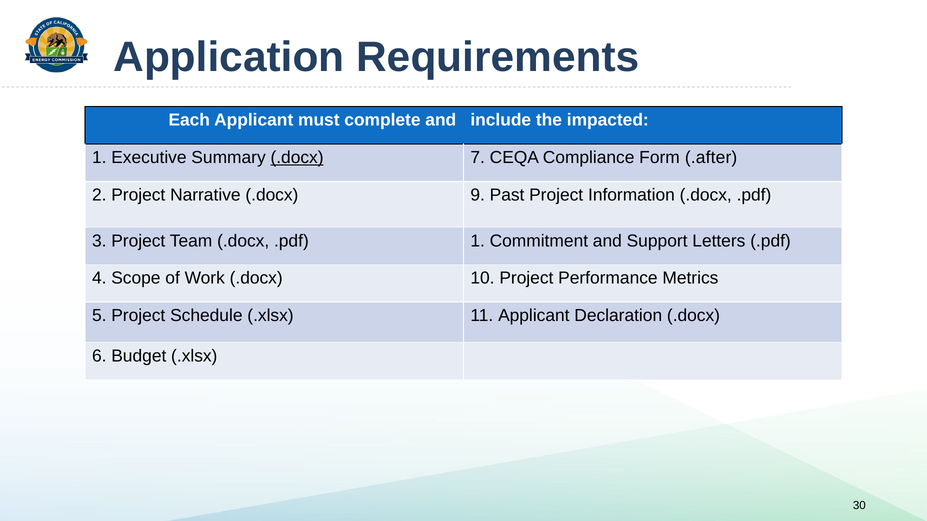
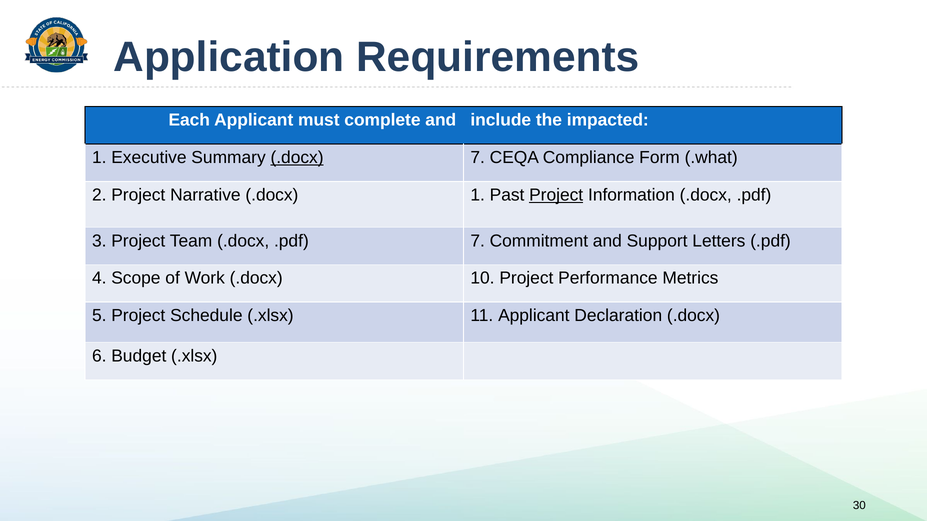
.after: .after -> .what (711, 158)
.docx 9: 9 -> 1 (478, 195)
Project underline: none -> present (556, 195)
.pdf 1: 1 -> 7 (478, 241)
